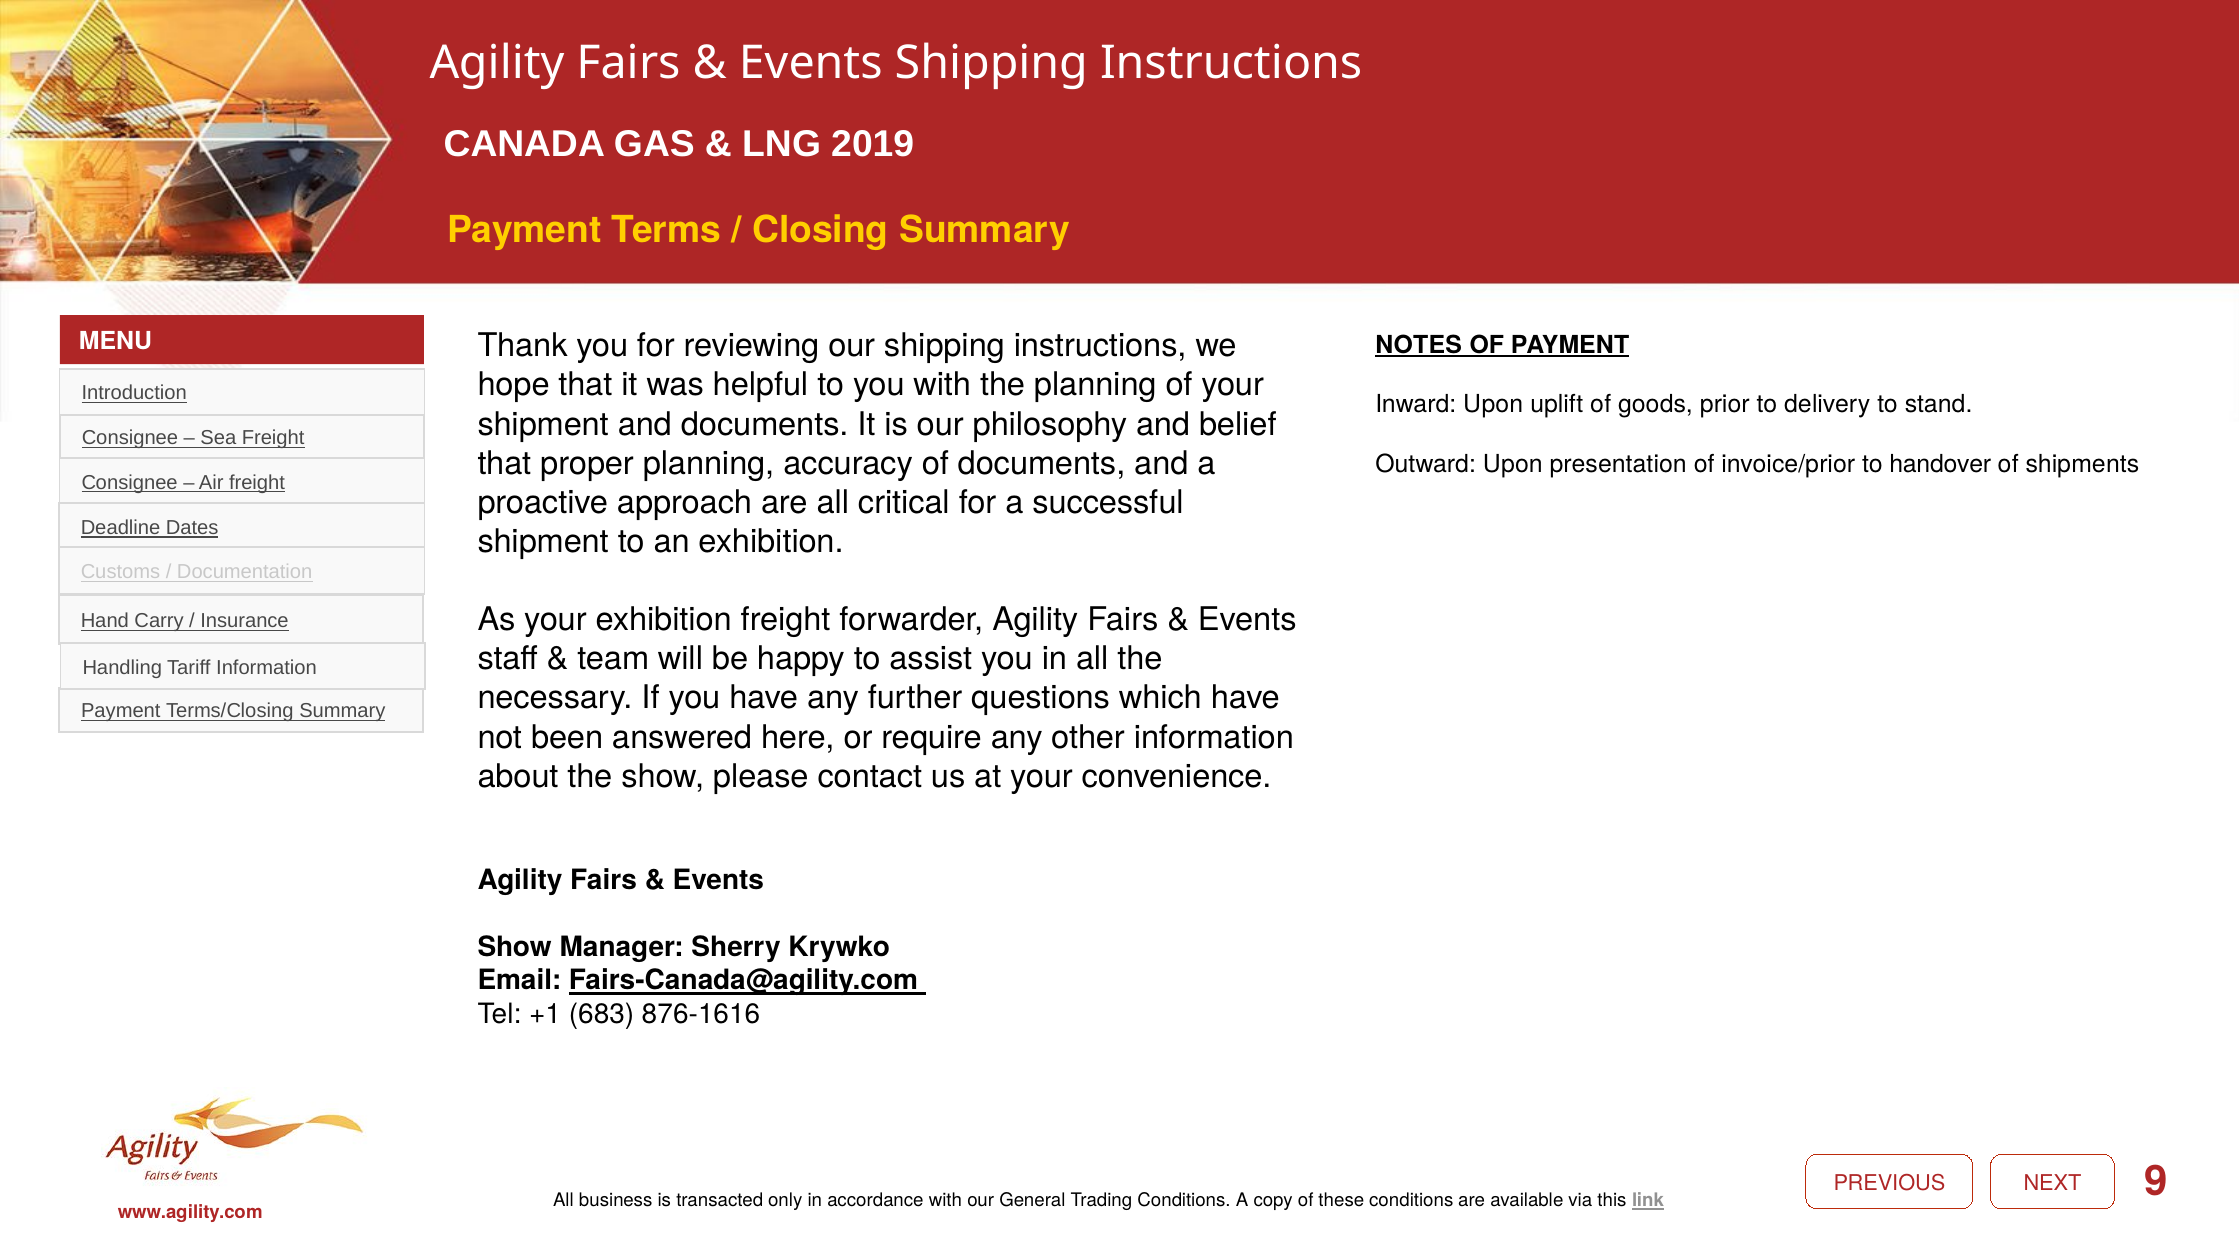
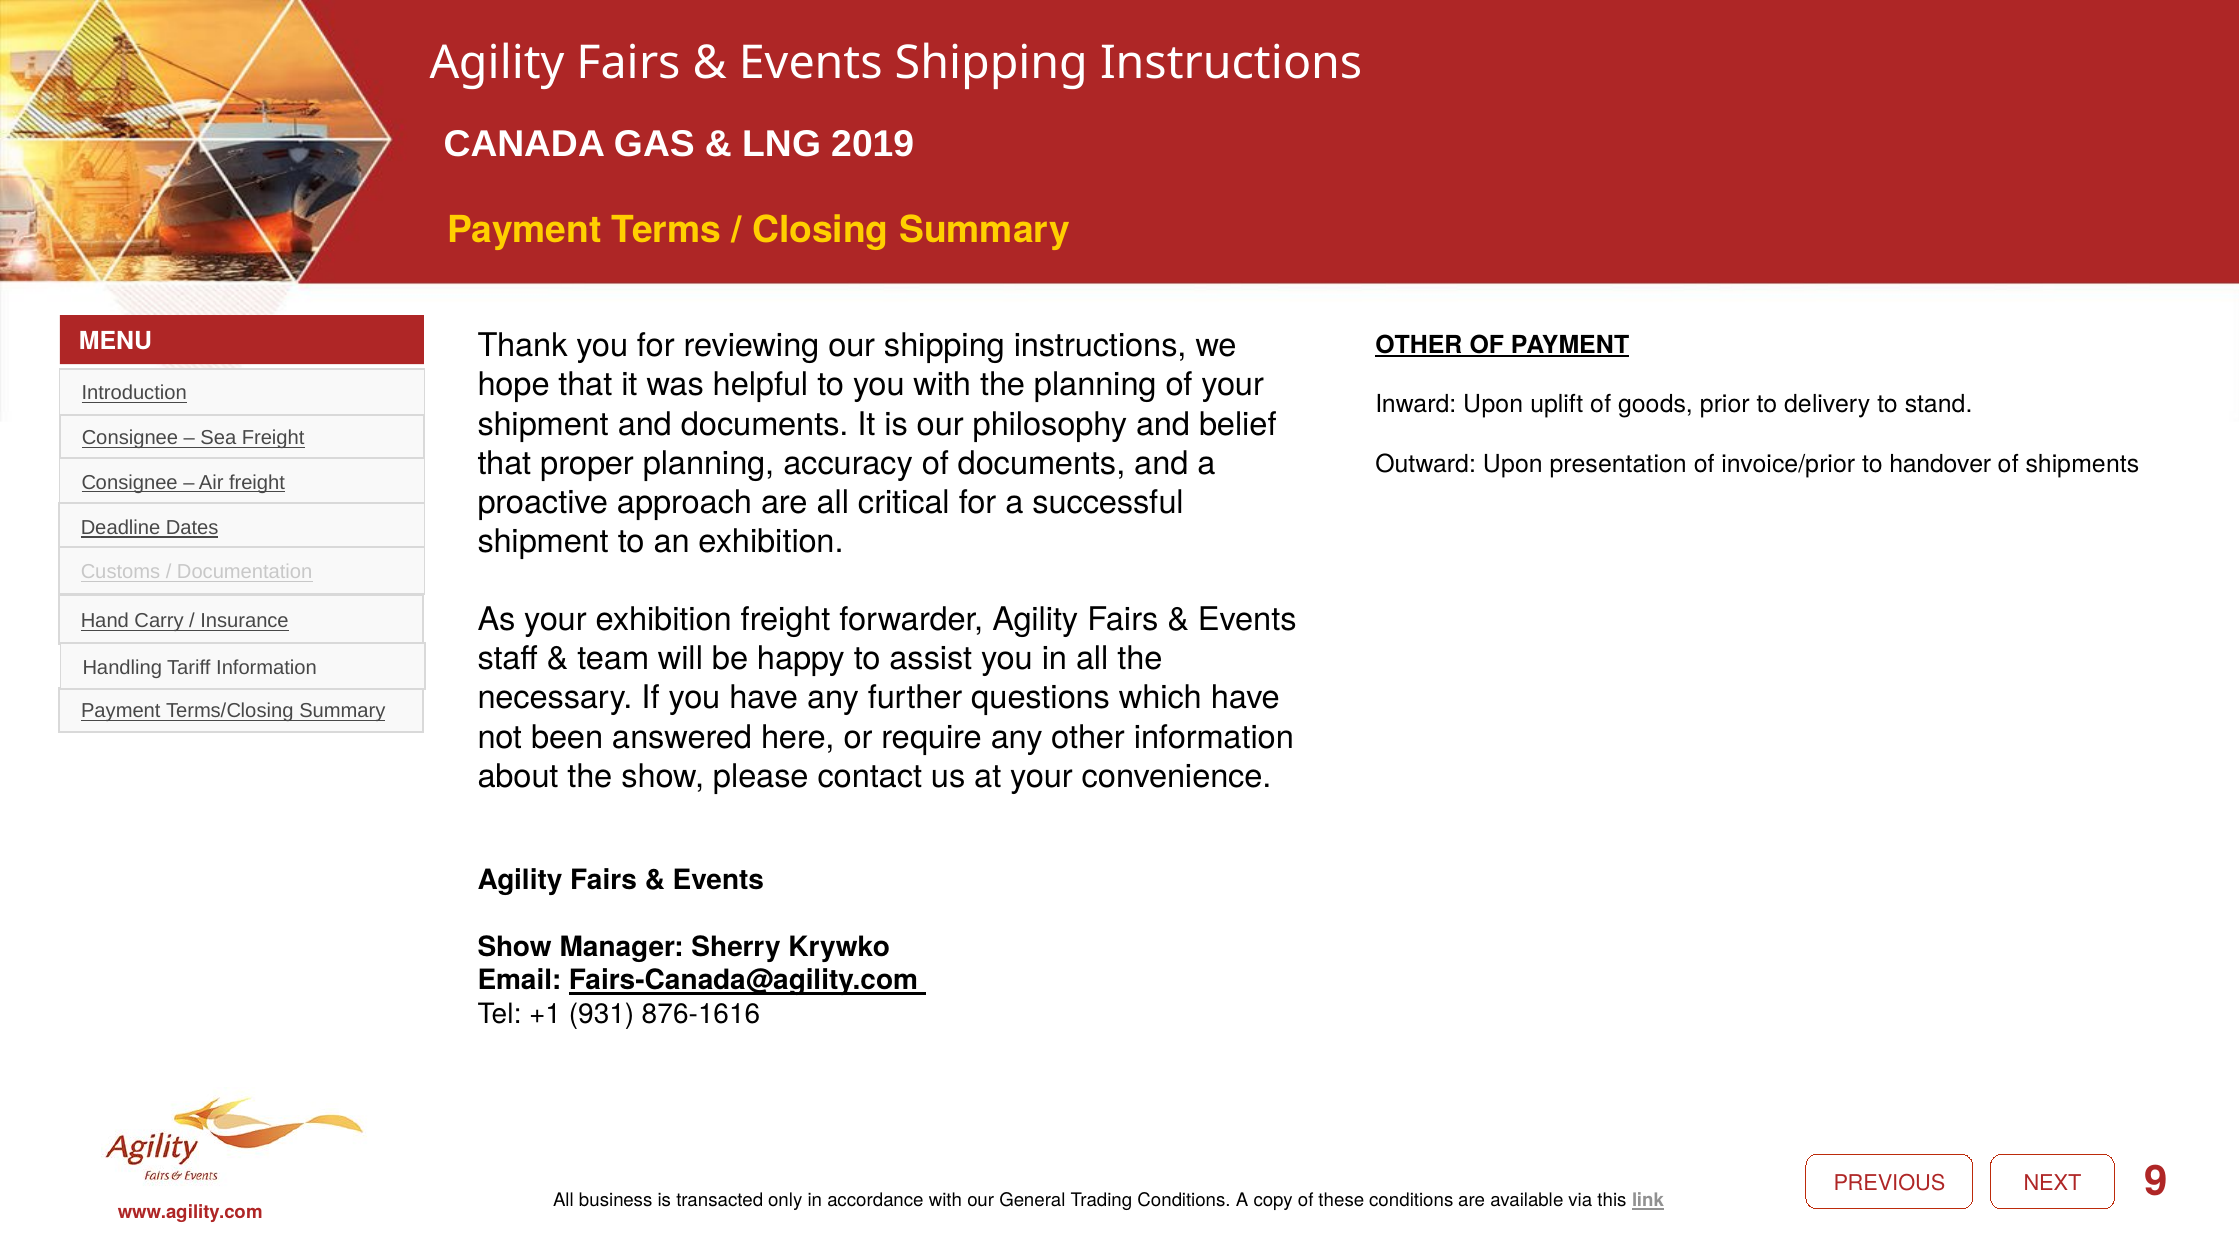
NOTES: NOTES -> OTHER (1419, 345)
683: 683 -> 931 (602, 1015)
